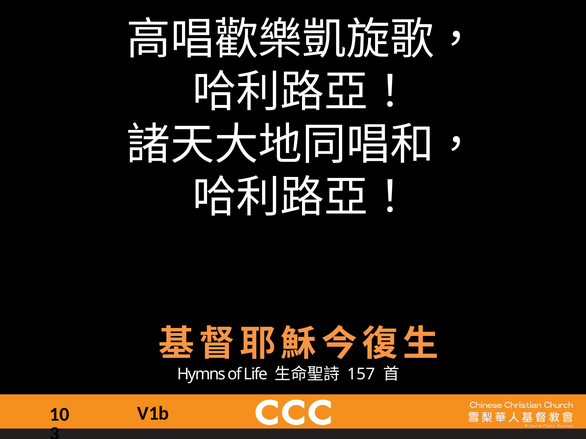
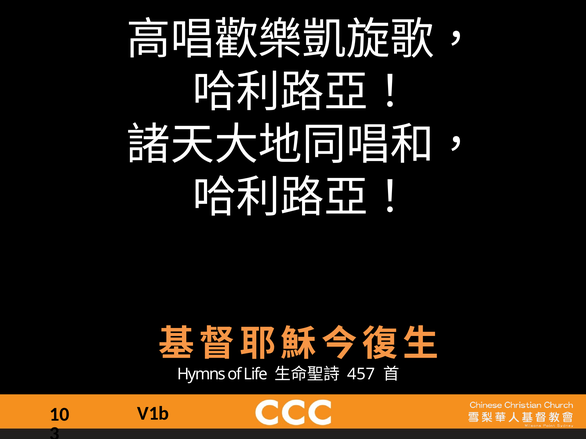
157: 157 -> 457 (361, 375)
